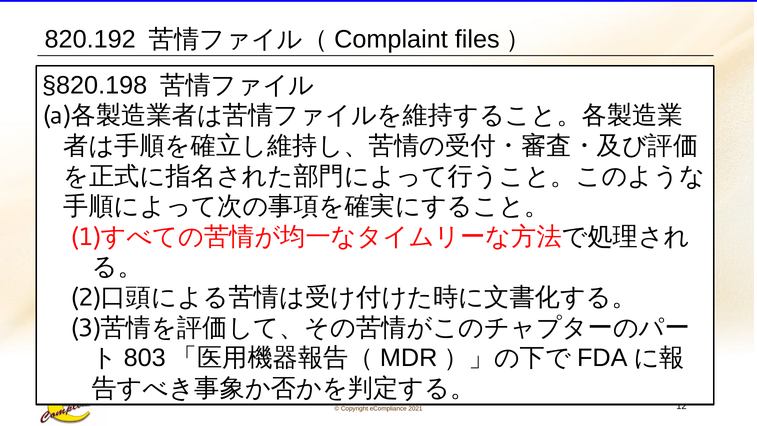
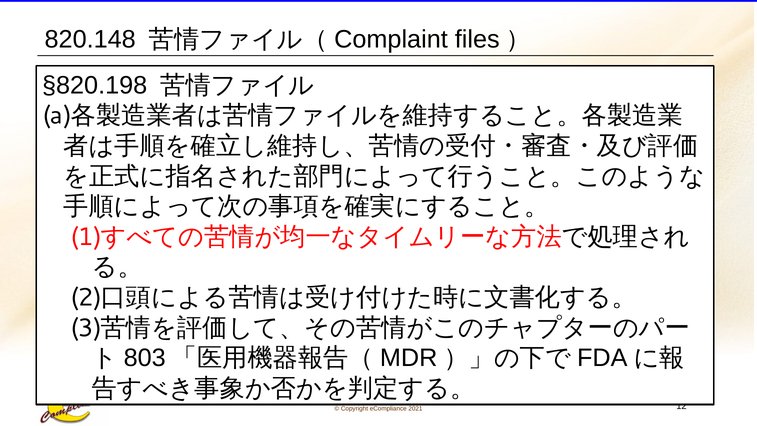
820.192: 820.192 -> 820.148 (90, 40)
